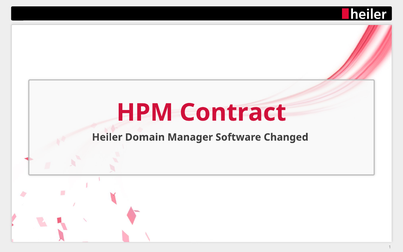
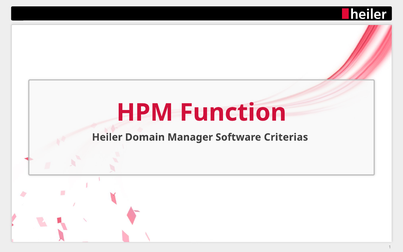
Contract: Contract -> Function (233, 113)
Changed: Changed -> Criterias (286, 137)
